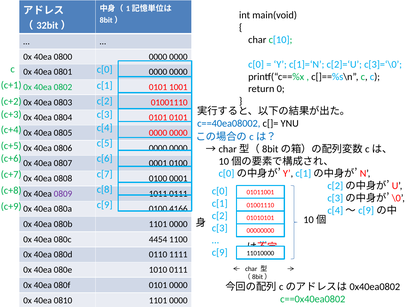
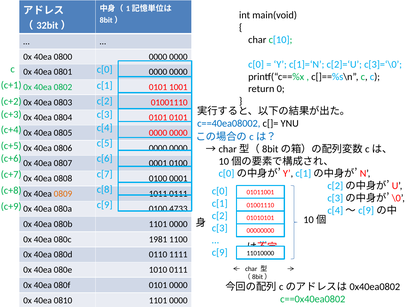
0809 colour: purple -> orange (63, 194)
4166: 4166 -> 4733 (178, 209)
4454: 4454 -> 1981 (158, 239)
